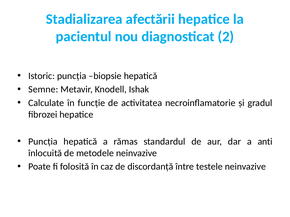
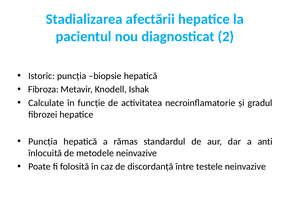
Semne: Semne -> Fibroza (43, 90)
